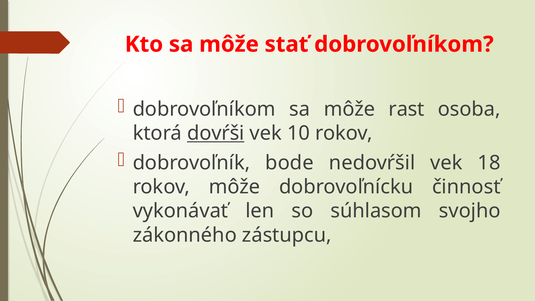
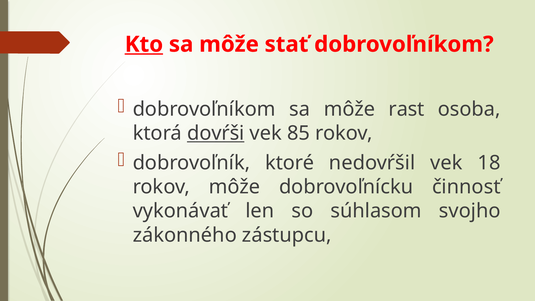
Kto underline: none -> present (144, 44)
10: 10 -> 85 (298, 133)
bode: bode -> ktoré (290, 163)
